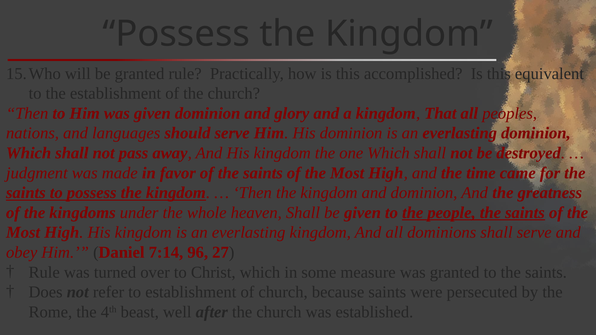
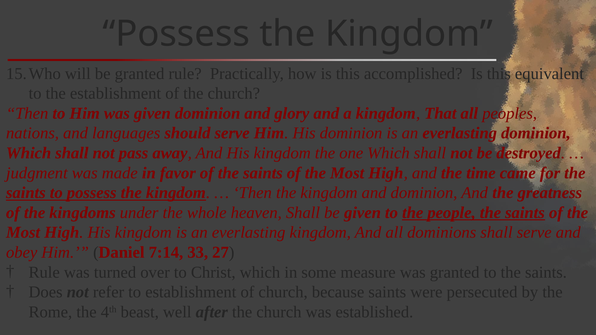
96: 96 -> 33 (198, 253)
